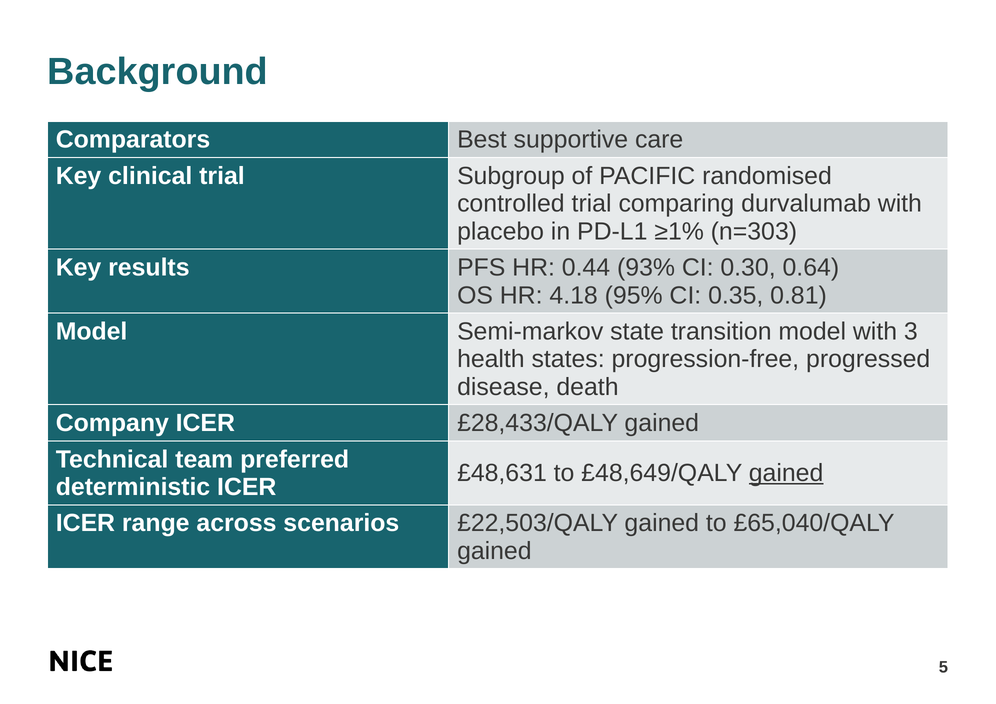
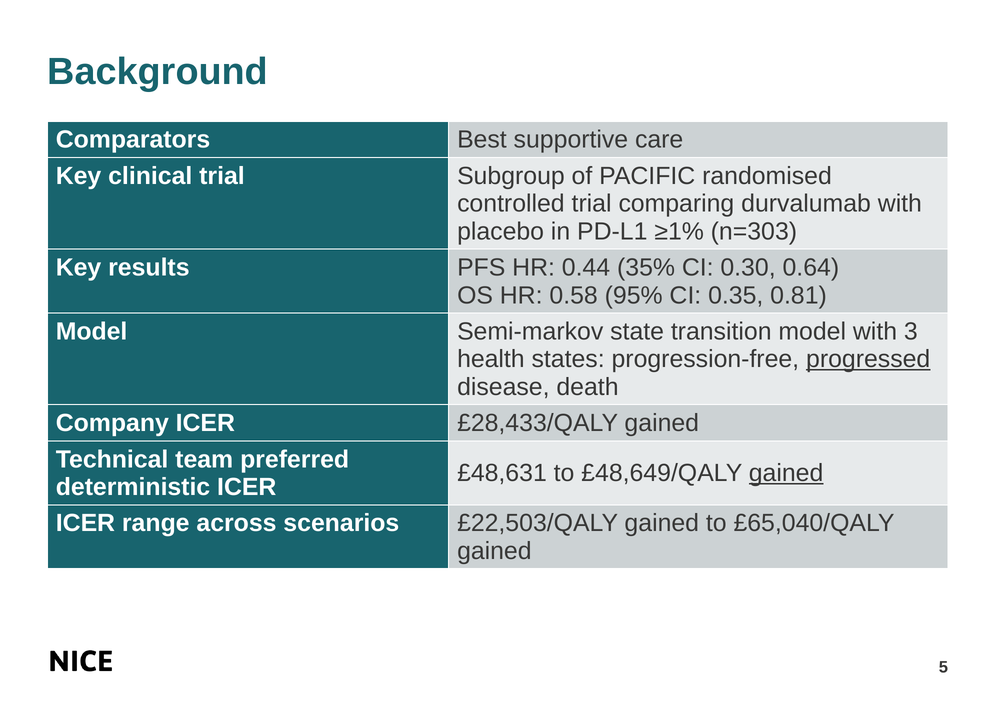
93%: 93% -> 35% (646, 268)
4.18: 4.18 -> 0.58 (574, 295)
progressed underline: none -> present (868, 359)
